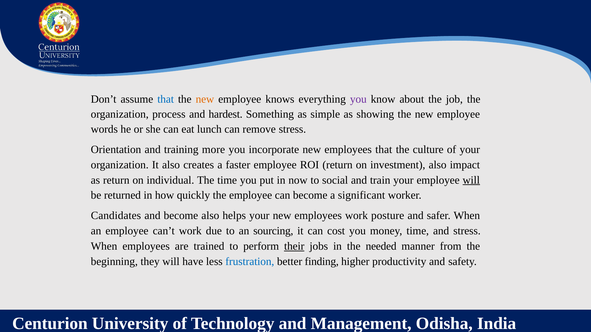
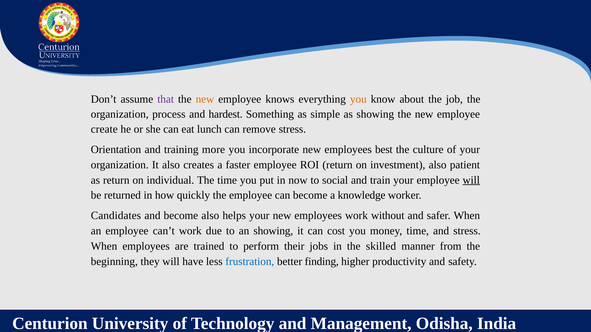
that colour: blue -> purple (166, 99)
you colour: purple -> orange (358, 99)
words: words -> create (104, 129)
employees that: that -> best (384, 150)
impact: impact -> patient (465, 165)
significant: significant -> knowledge (362, 196)
posture: posture -> without (388, 216)
an sourcing: sourcing -> showing (273, 231)
their underline: present -> none (294, 246)
needed: needed -> skilled (381, 246)
